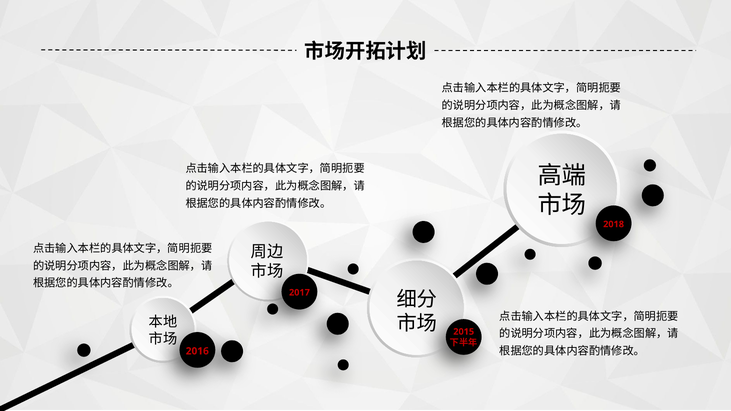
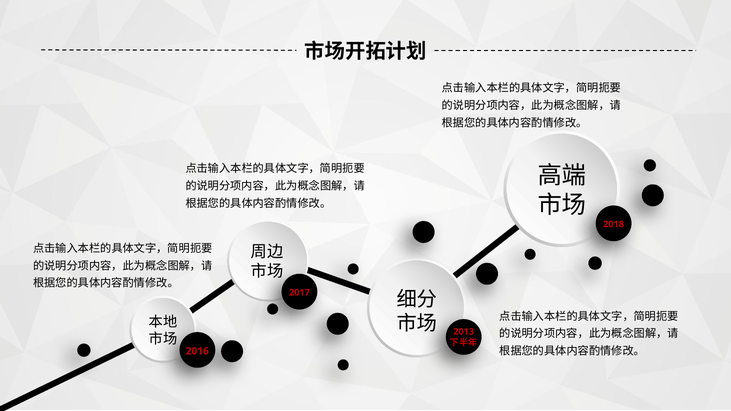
2015: 2015 -> 2013 (464, 332)
